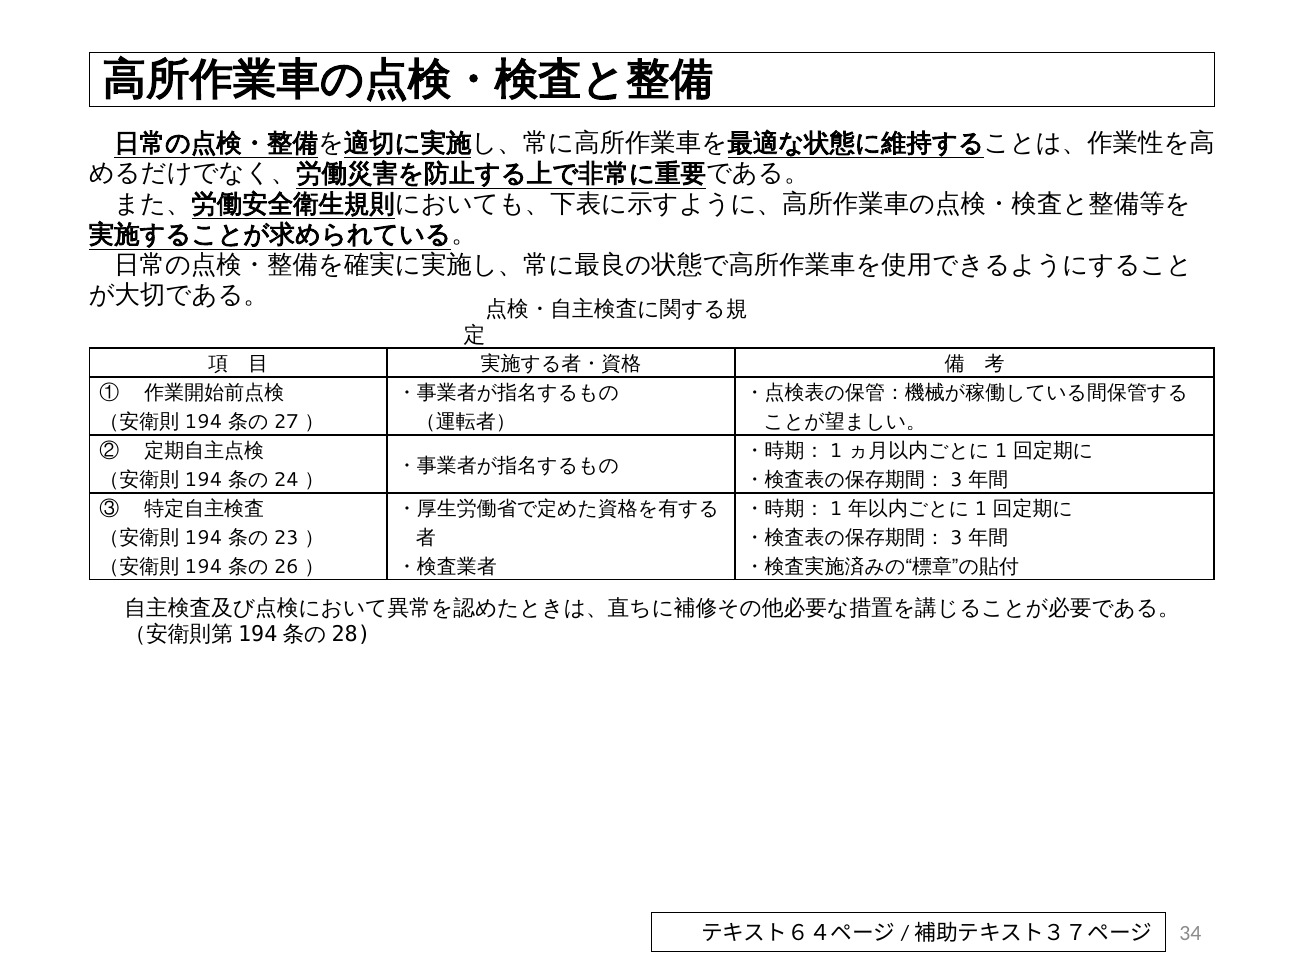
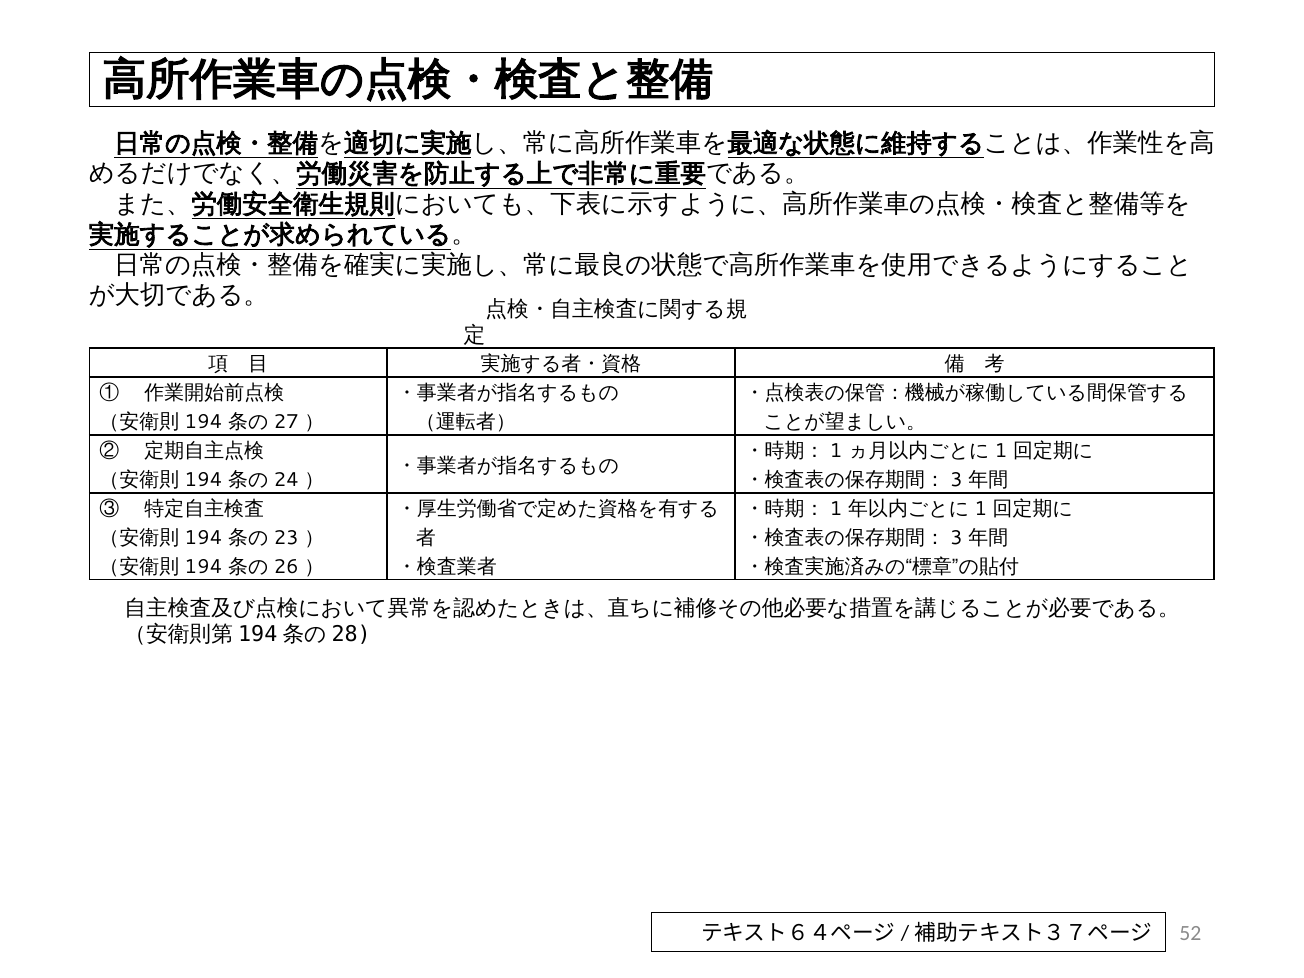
34: 34 -> 52 (1190, 934)
